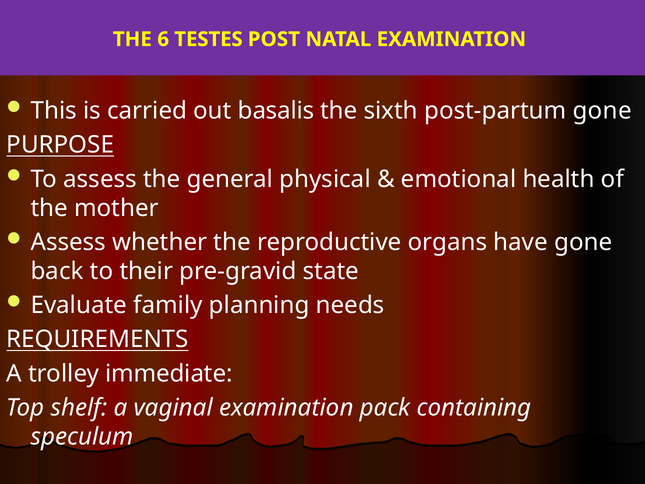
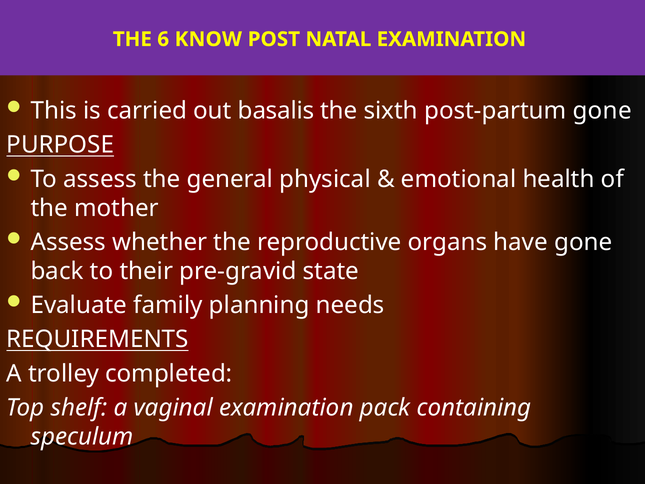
TESTES: TESTES -> KNOW (208, 39)
immediate: immediate -> completed (169, 373)
